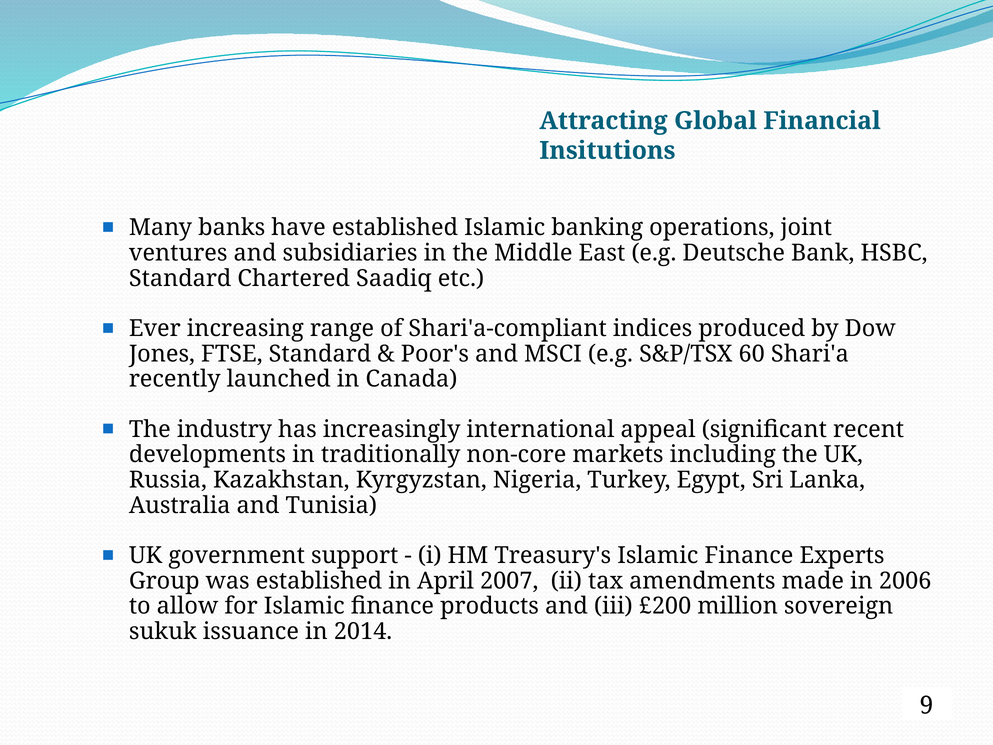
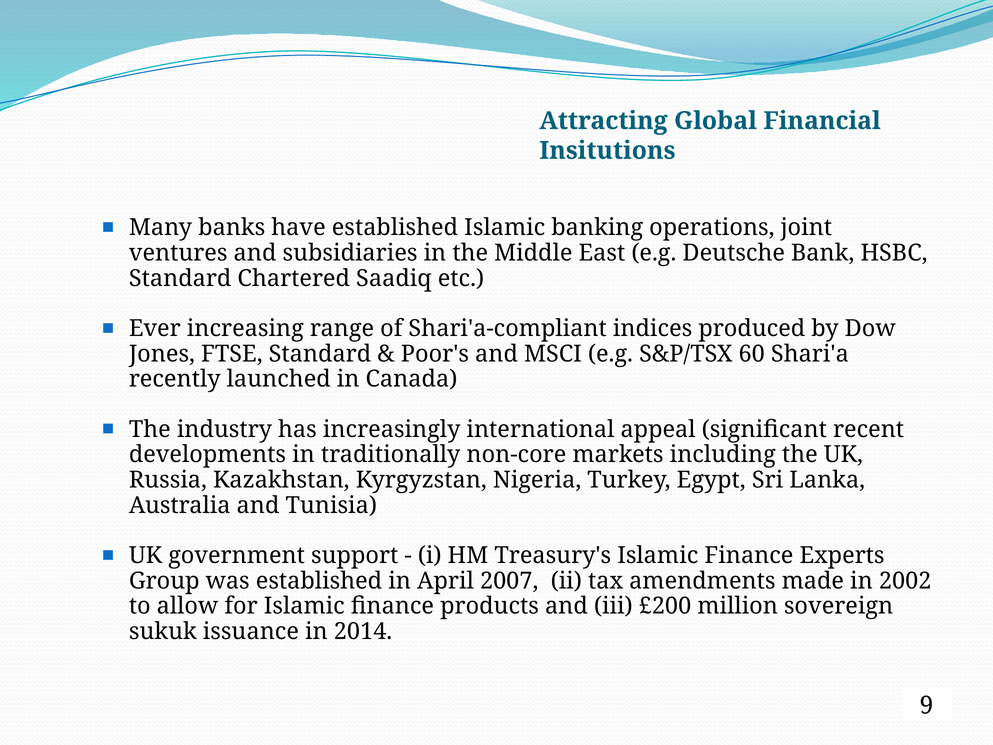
2006: 2006 -> 2002 (905, 581)
